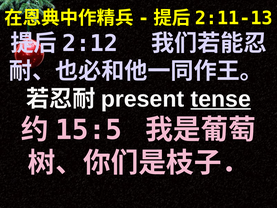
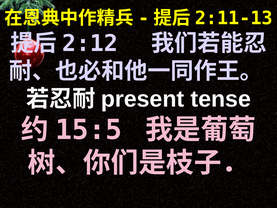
tense underline: present -> none (221, 99)
